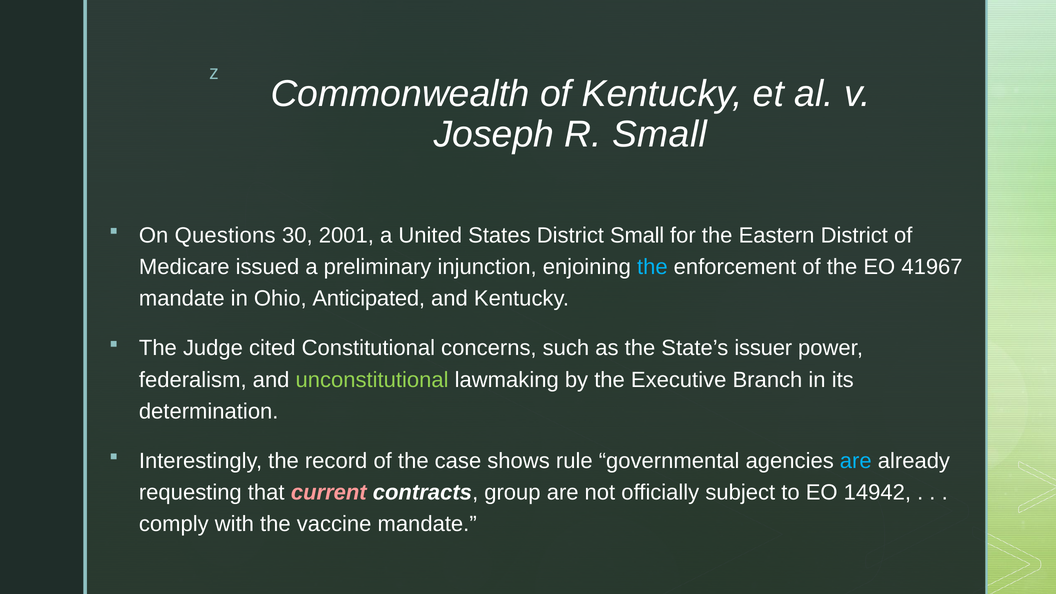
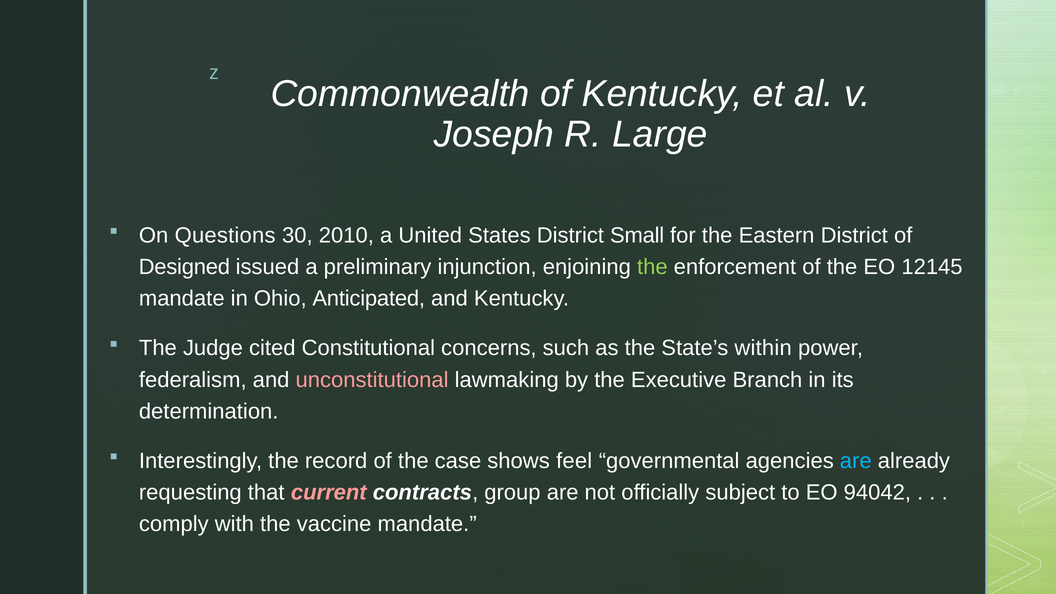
R Small: Small -> Large (660, 134)
2001: 2001 -> 2010 (346, 235)
Medicare: Medicare -> Designed (184, 267)
the colour: light blue -> light green (652, 267)
41967: 41967 -> 12145 (932, 267)
issuer: issuer -> within (763, 348)
unconstitutional colour: light green -> pink (372, 380)
rule: rule -> feel (574, 461)
14942: 14942 -> 94042 (877, 493)
